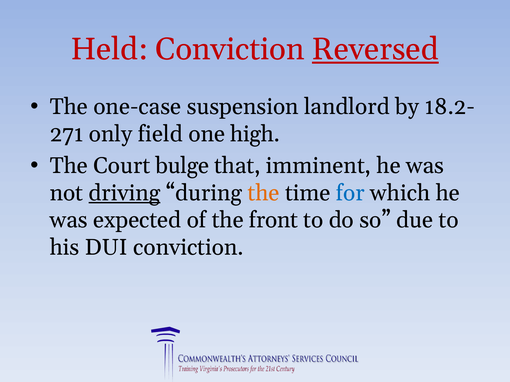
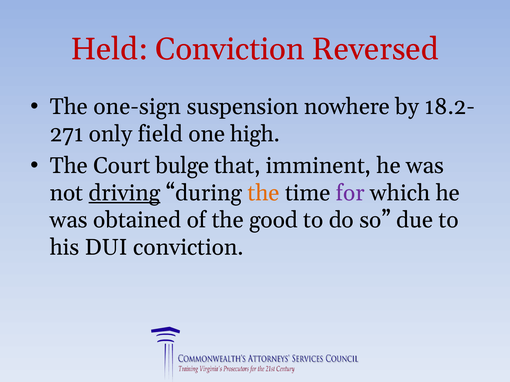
Reversed underline: present -> none (375, 49)
one-case: one-case -> one-sign (137, 107)
landlord: landlord -> nowhere (347, 107)
for colour: blue -> purple (350, 193)
expected: expected -> obtained (137, 220)
front: front -> good (273, 220)
